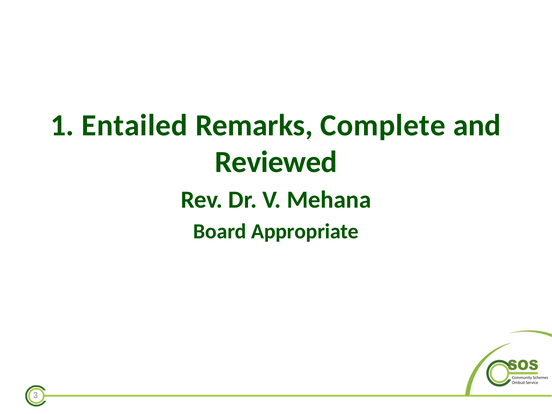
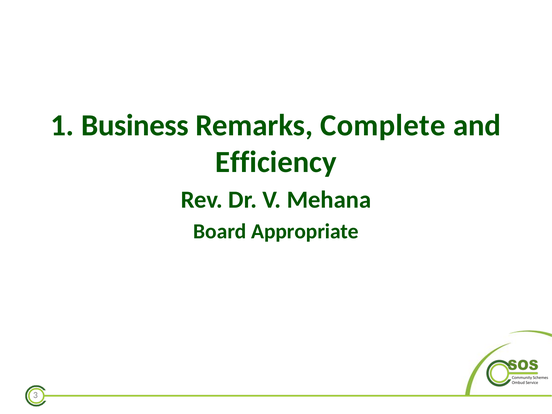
Entailed: Entailed -> Business (135, 125)
Reviewed: Reviewed -> Efficiency (276, 162)
